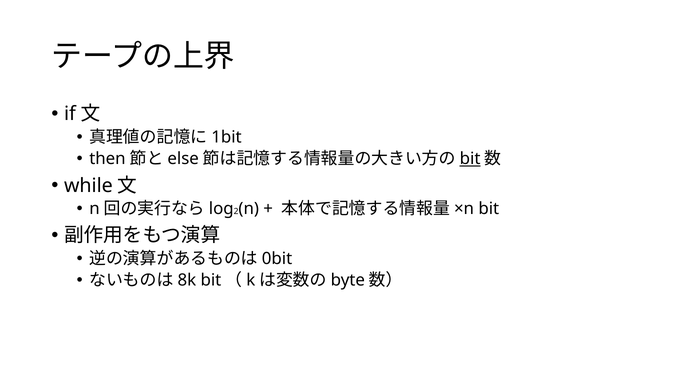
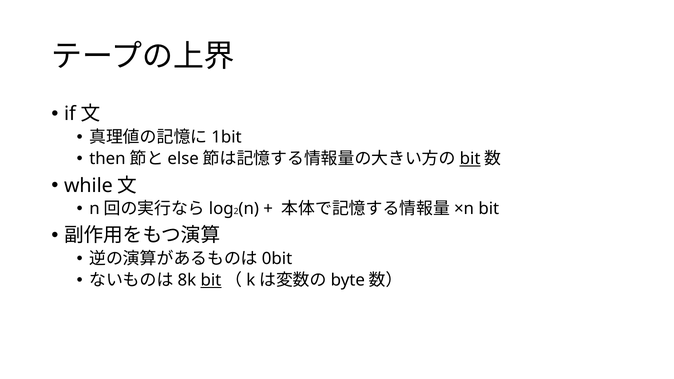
bit underline: none -> present (211, 280)
